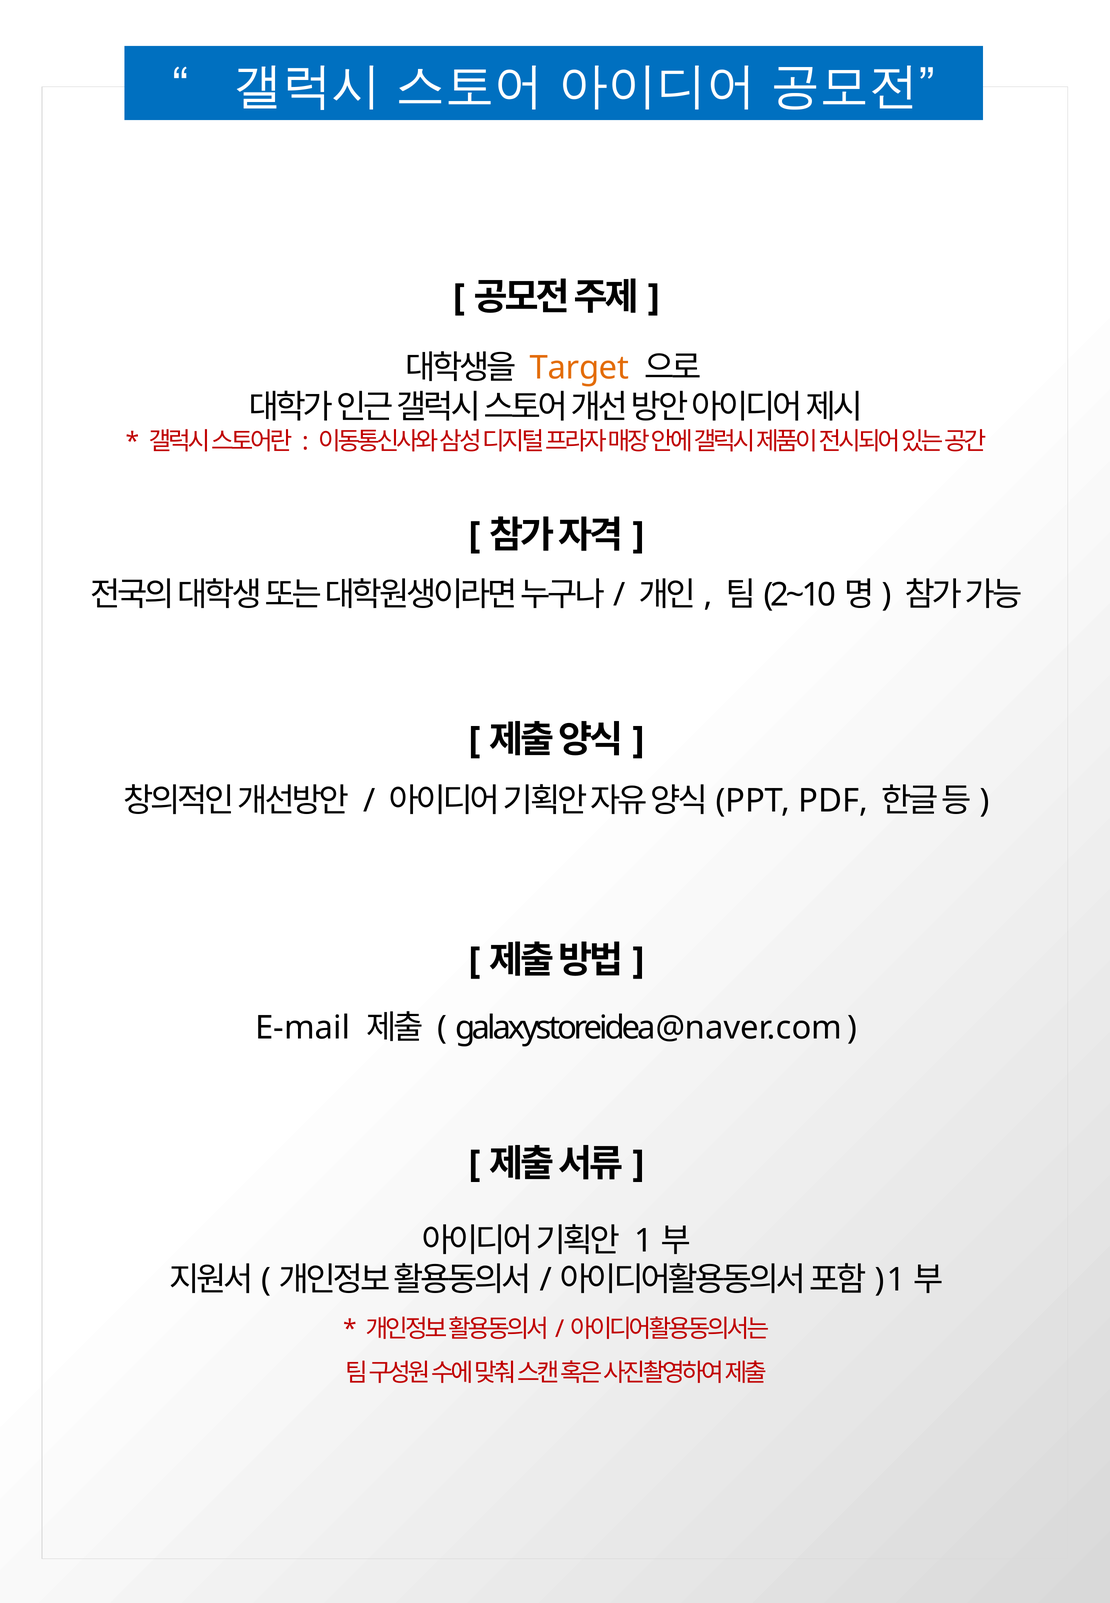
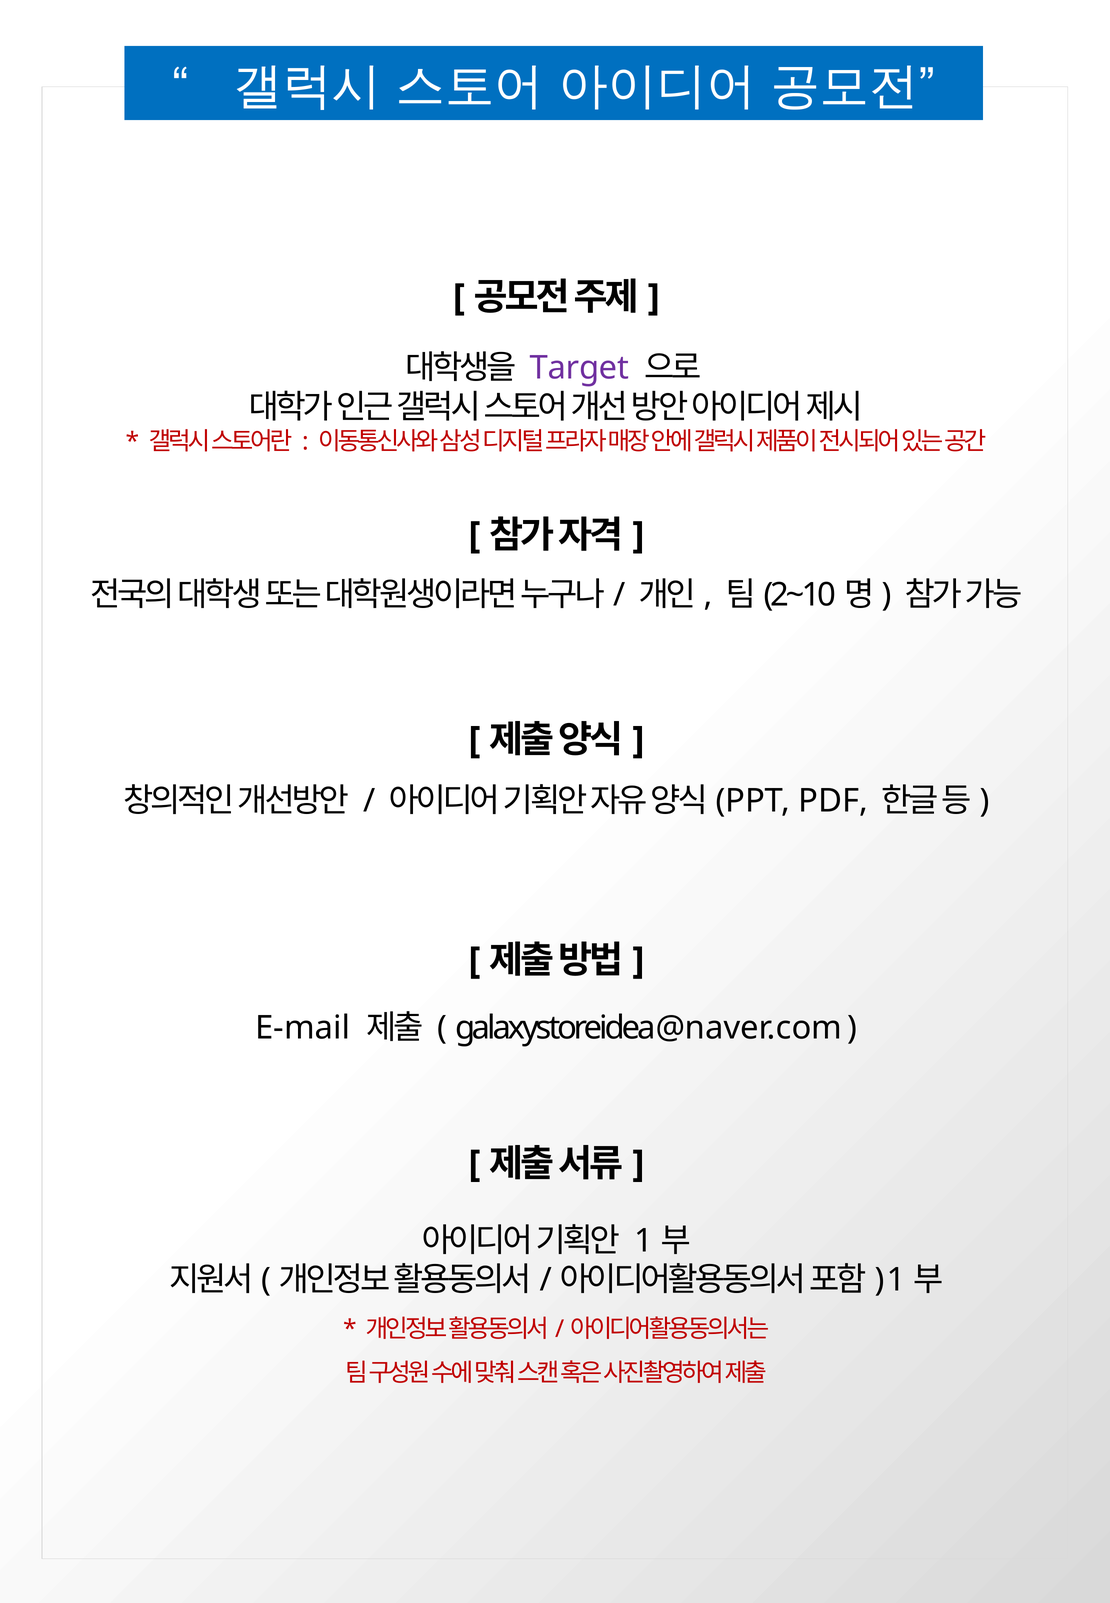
Target colour: orange -> purple (579, 368)
